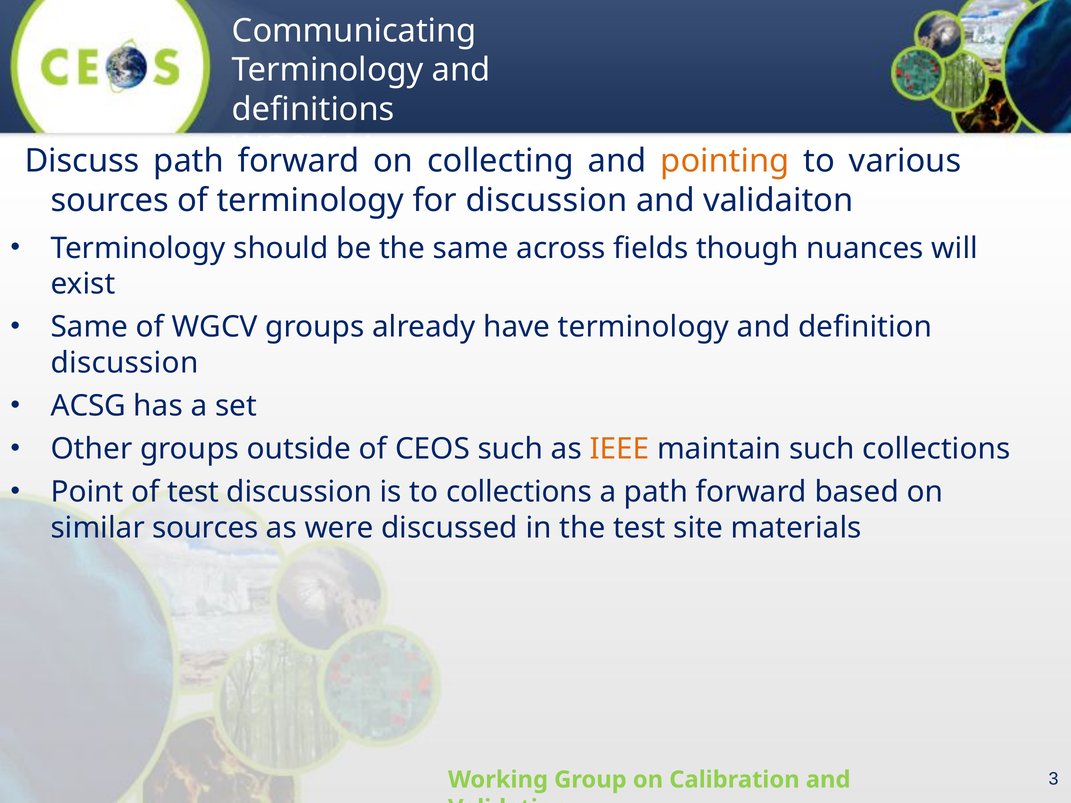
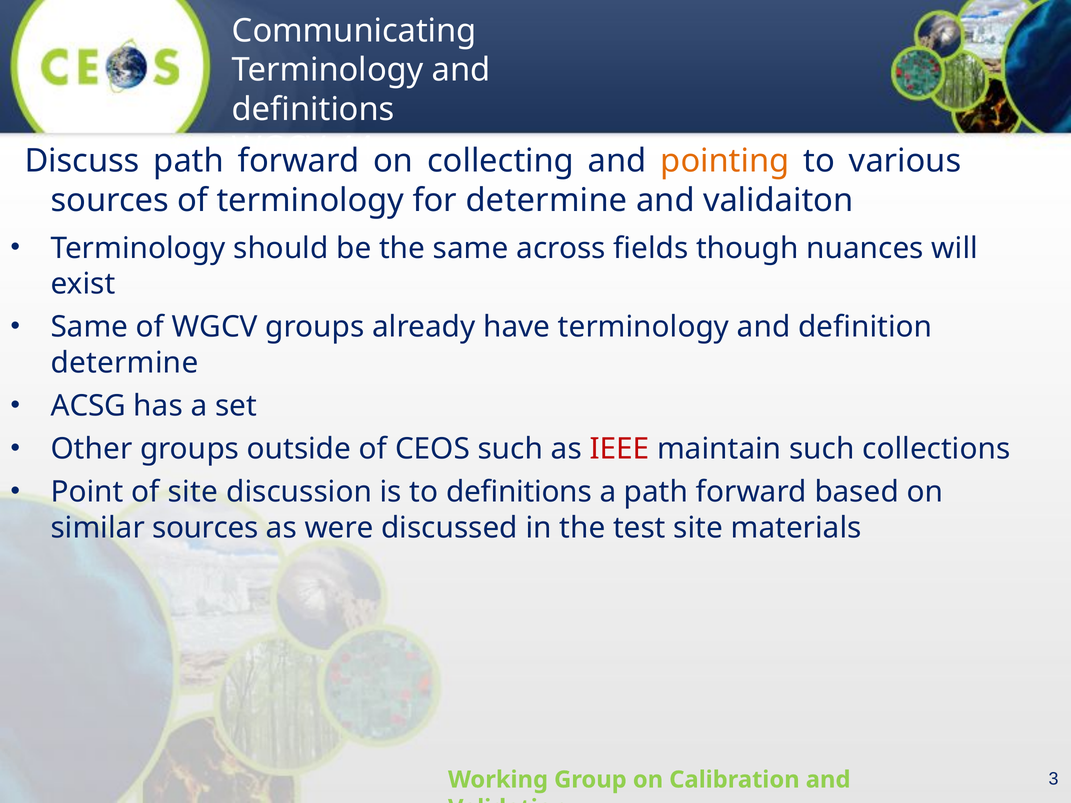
for discussion: discussion -> determine (546, 200)
discussion: discussion -> determine (125, 363)
IEEE colour: orange -> red (620, 449)
of test: test -> site (193, 492)
to collections: collections -> definitions (519, 492)
